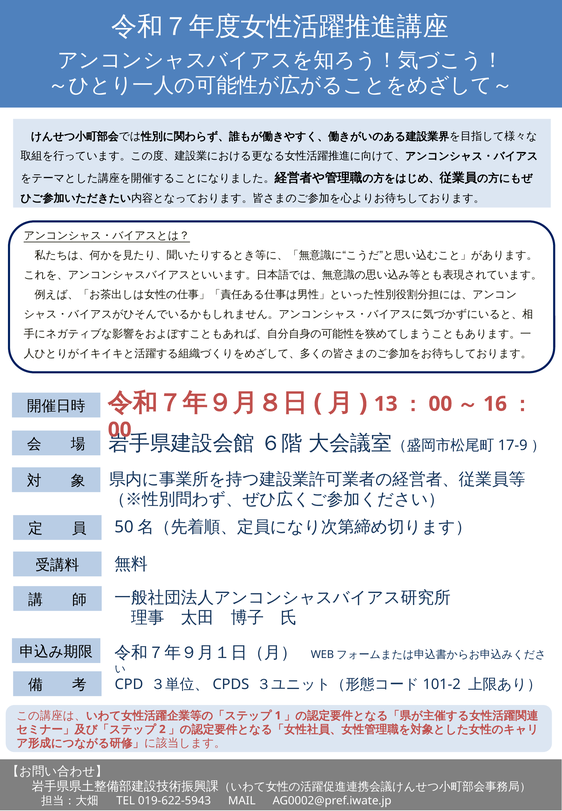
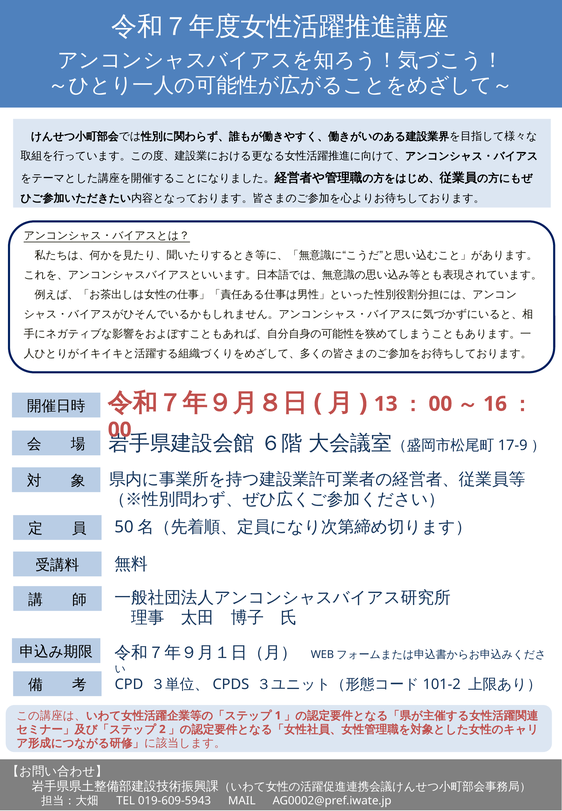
019-622-5943: 019-622-5943 -> 019-609-5943 (174, 801)
